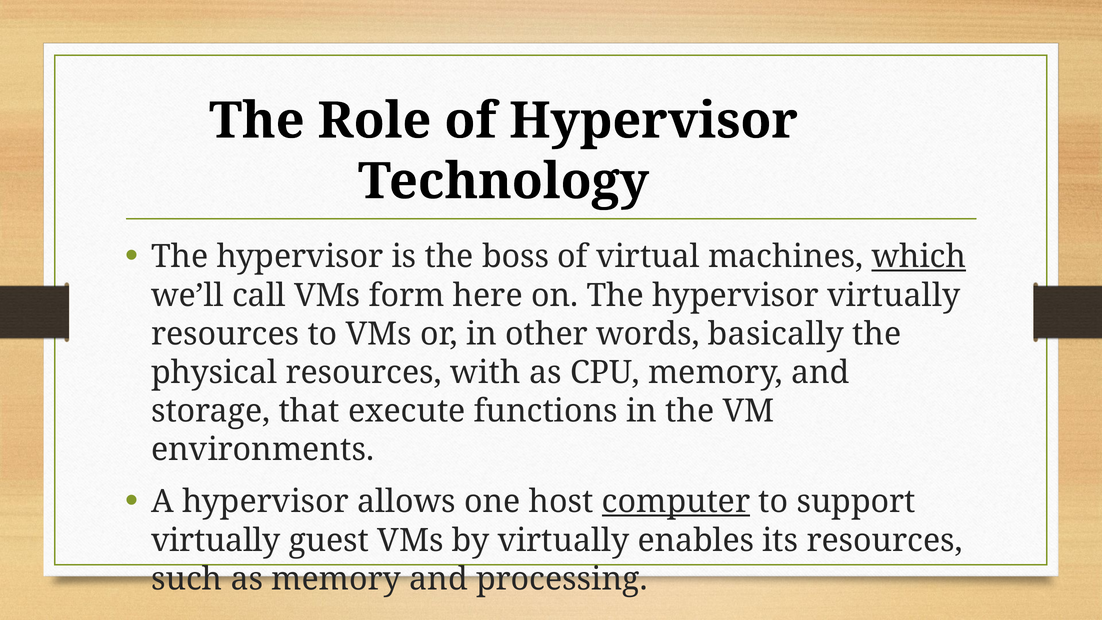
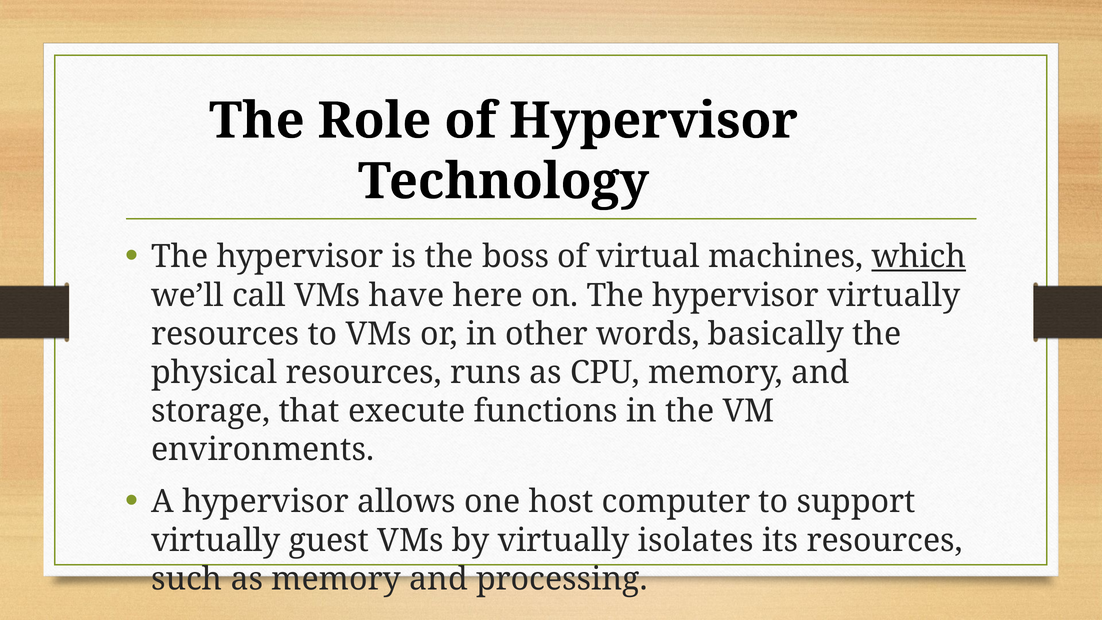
form: form -> have (407, 295)
with: with -> runs (486, 373)
computer underline: present -> none (676, 502)
enables: enables -> isolates (696, 540)
